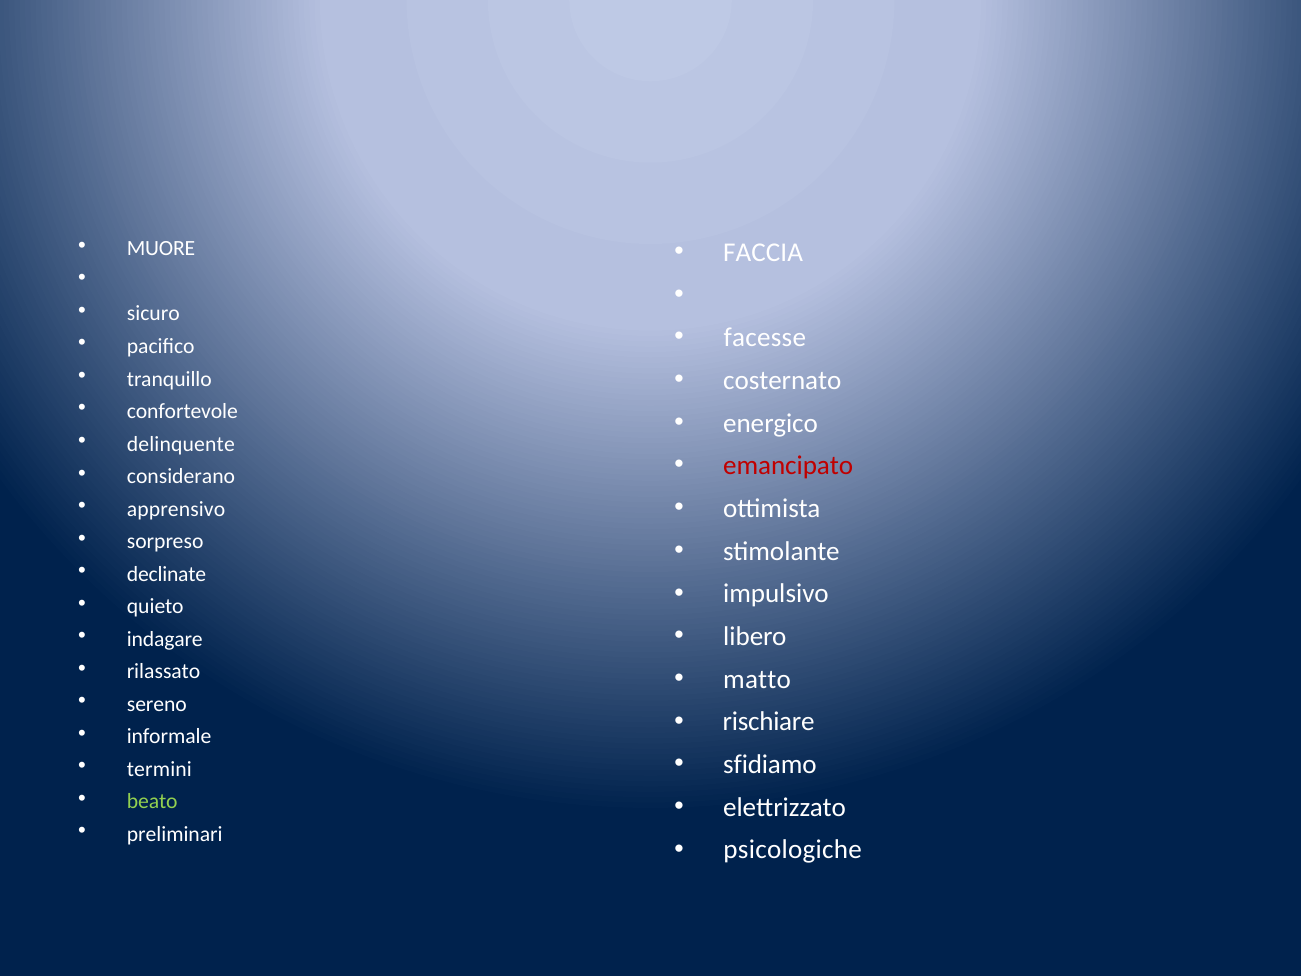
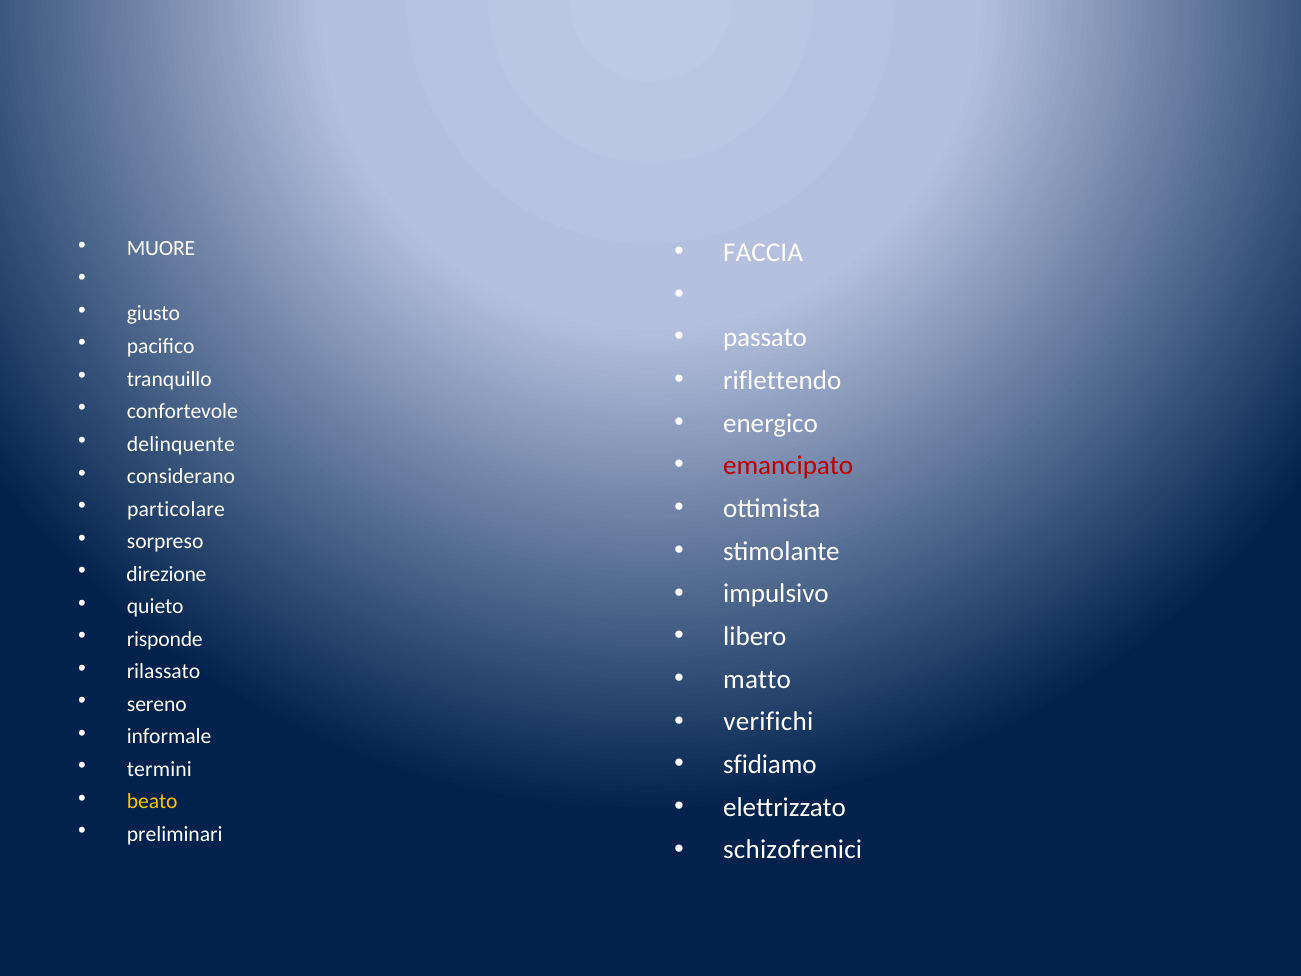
sicuro: sicuro -> giusto (153, 314)
facesse: facesse -> passato (765, 338)
costernato: costernato -> riflettendo (782, 380)
apprensivo: apprensivo -> particolare (176, 509)
declinate: declinate -> direzione (166, 574)
indagare: indagare -> risponde (165, 639)
rischiare: rischiare -> verifichi (768, 722)
beato colour: light green -> yellow (152, 802)
psicologiche: psicologiche -> schizofrenici (793, 850)
